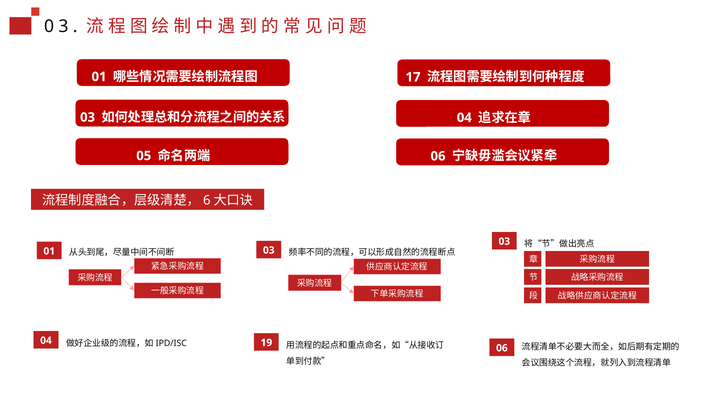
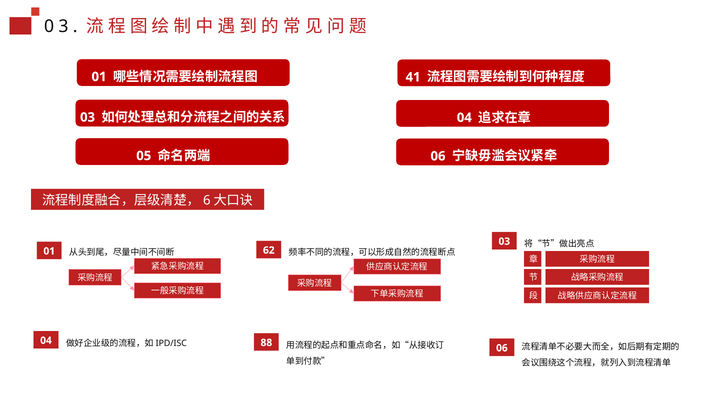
17: 17 -> 41 (413, 77)
01 03: 03 -> 62 (269, 250)
19: 19 -> 88 (266, 342)
